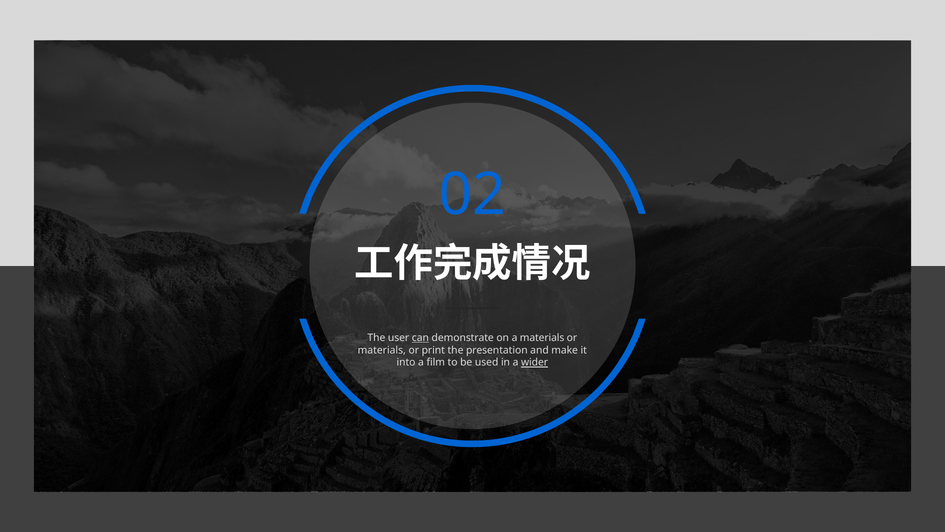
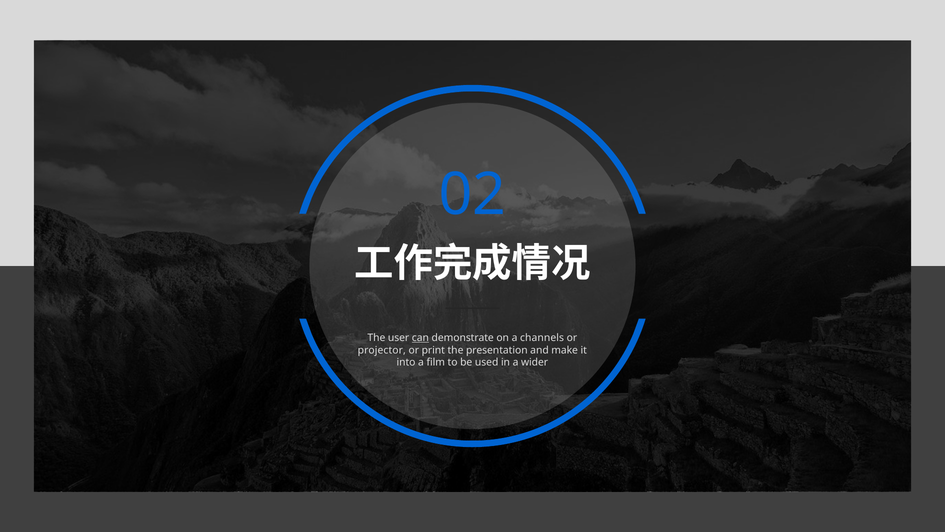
a materials: materials -> channels (542, 337)
materials: materials -> projector (382, 350)
wider underline: present -> none (535, 362)
